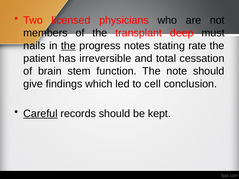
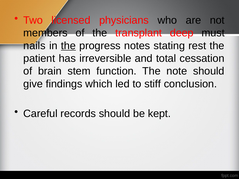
rate: rate -> rest (197, 46)
cell: cell -> stiff (153, 84)
Careful underline: present -> none (40, 114)
